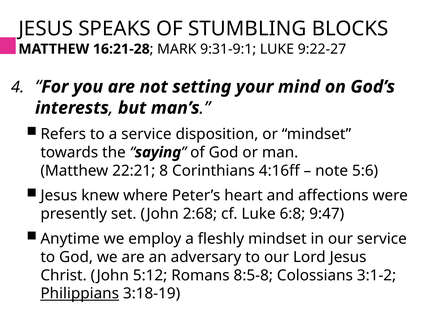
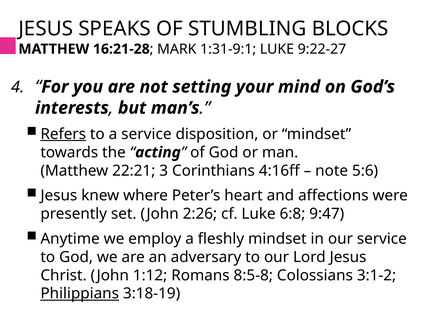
9:31-9:1: 9:31-9:1 -> 1:31-9:1 (228, 49)
Refers underline: none -> present (63, 134)
saying: saying -> acting (158, 152)
8: 8 -> 3 (164, 171)
2:68: 2:68 -> 2:26 (200, 214)
5:12: 5:12 -> 1:12 (150, 276)
